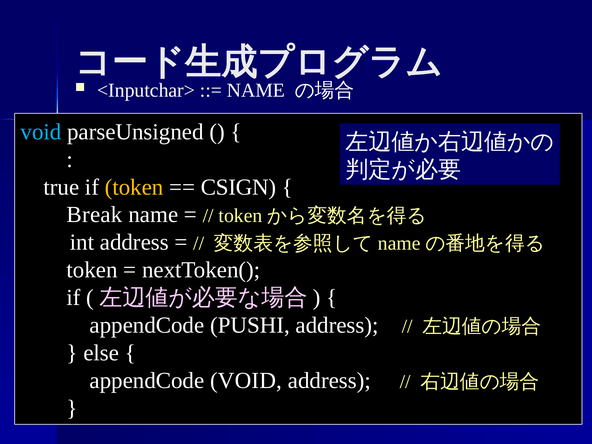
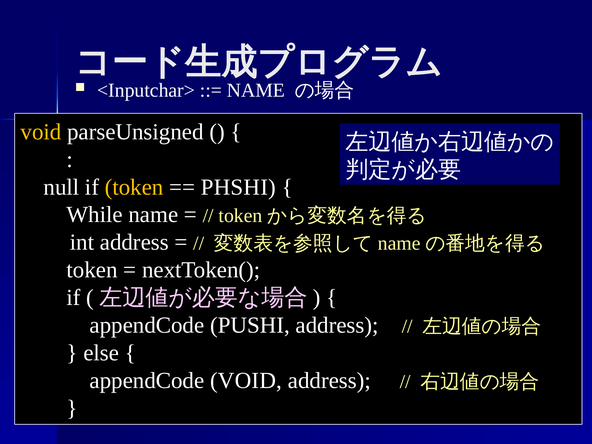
void colour: light blue -> yellow (41, 132)
true: true -> null (61, 187)
CSIGN: CSIGN -> PHSHI (238, 187)
Break: Break -> While (95, 215)
